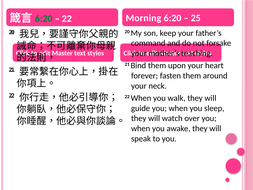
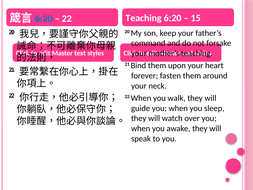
6:20 colour: green -> blue (44, 19)
22 Morning: Morning -> Teaching (144, 18)
25: 25 -> 15 (196, 18)
